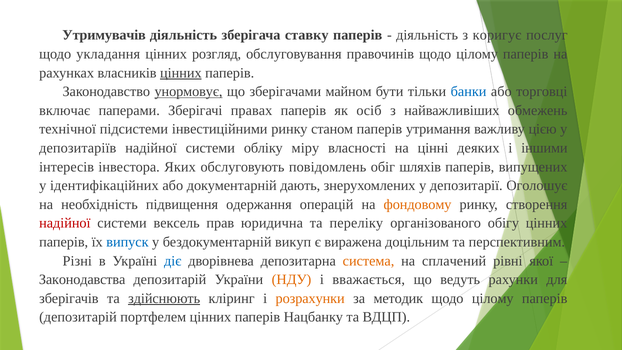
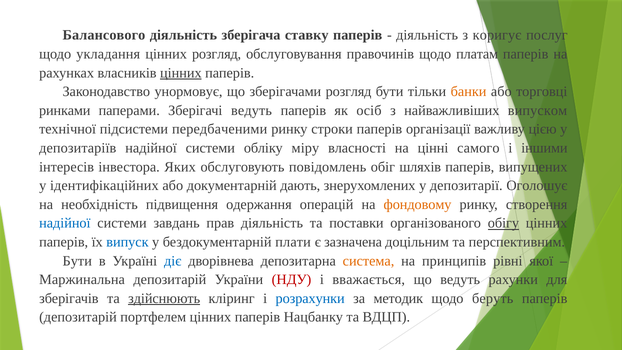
Утримувачів: Утримувачів -> Балансового (104, 35)
правочинів щодо цілому: цілому -> платам (477, 54)
унормовує underline: present -> none (189, 92)
зберігачами майном: майном -> розгляд (349, 92)
банки colour: blue -> orange (469, 92)
включає: включає -> ринками (65, 110)
Зберігачі правах: правах -> ведуть (252, 110)
обмежень: обмежень -> випуском (538, 110)
інвестиційними: інвестиційними -> передбаченими (220, 129)
станом: станом -> строки (332, 129)
утримання: утримання -> організації (438, 129)
деяких: деяких -> самого (478, 148)
надійної colour: red -> blue (65, 223)
вексель: вексель -> завдань (177, 223)
прав юридична: юридична -> діяльність (272, 223)
переліку: переліку -> поставки (356, 223)
обігу underline: none -> present (503, 223)
викуп: викуп -> плати (293, 242)
виражена: виражена -> зазначена (353, 242)
Різні: Різні -> Бути (77, 261)
сплачений: сплачений -> принципів (454, 261)
Законодавства: Законодавства -> Маржинальна (82, 280)
НДУ colour: orange -> red (292, 280)
розрахунки colour: orange -> blue (310, 298)
цілому: цілому -> беруть (493, 298)
